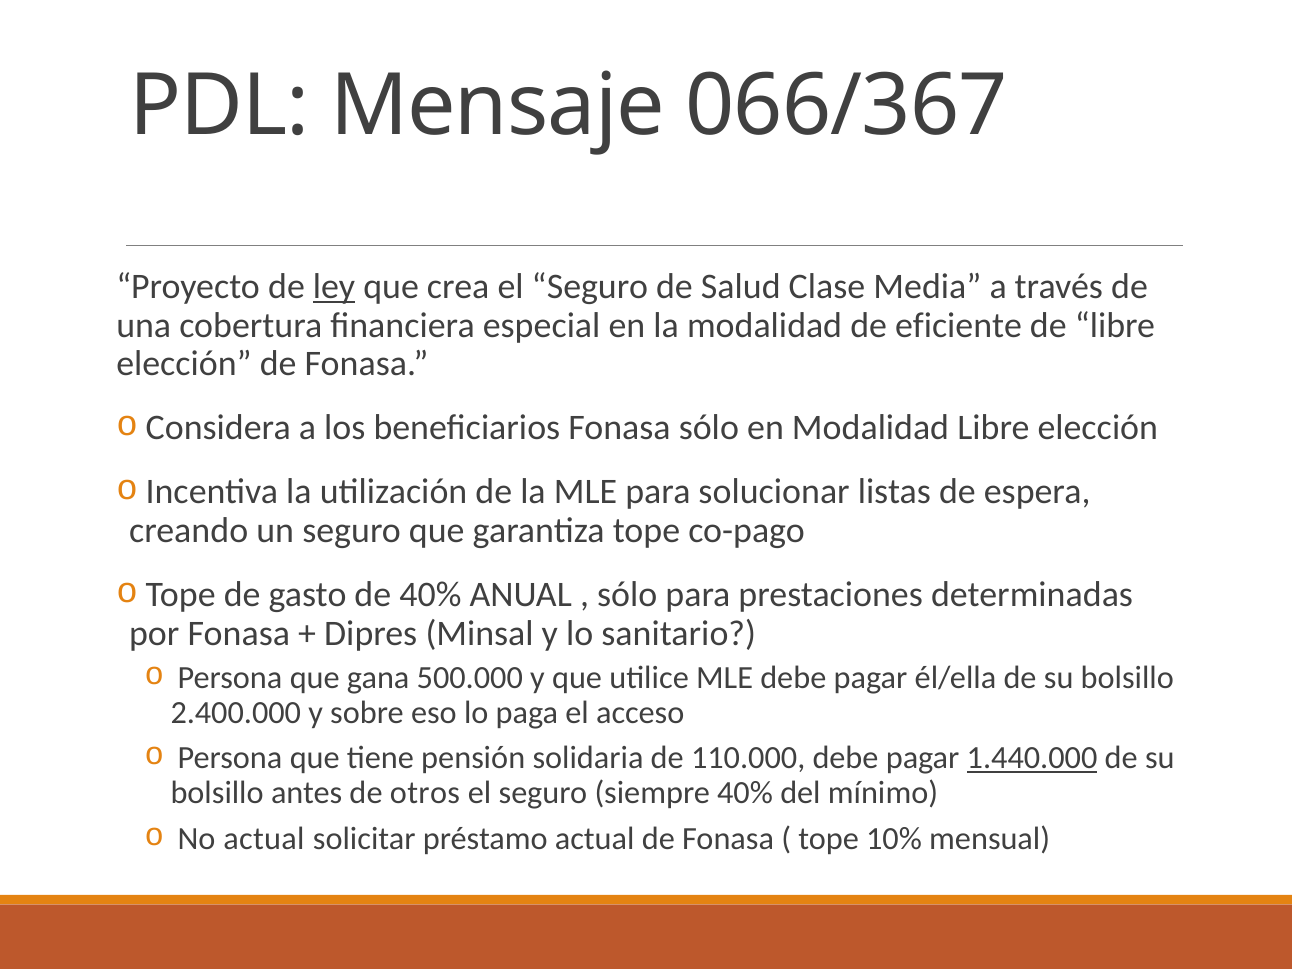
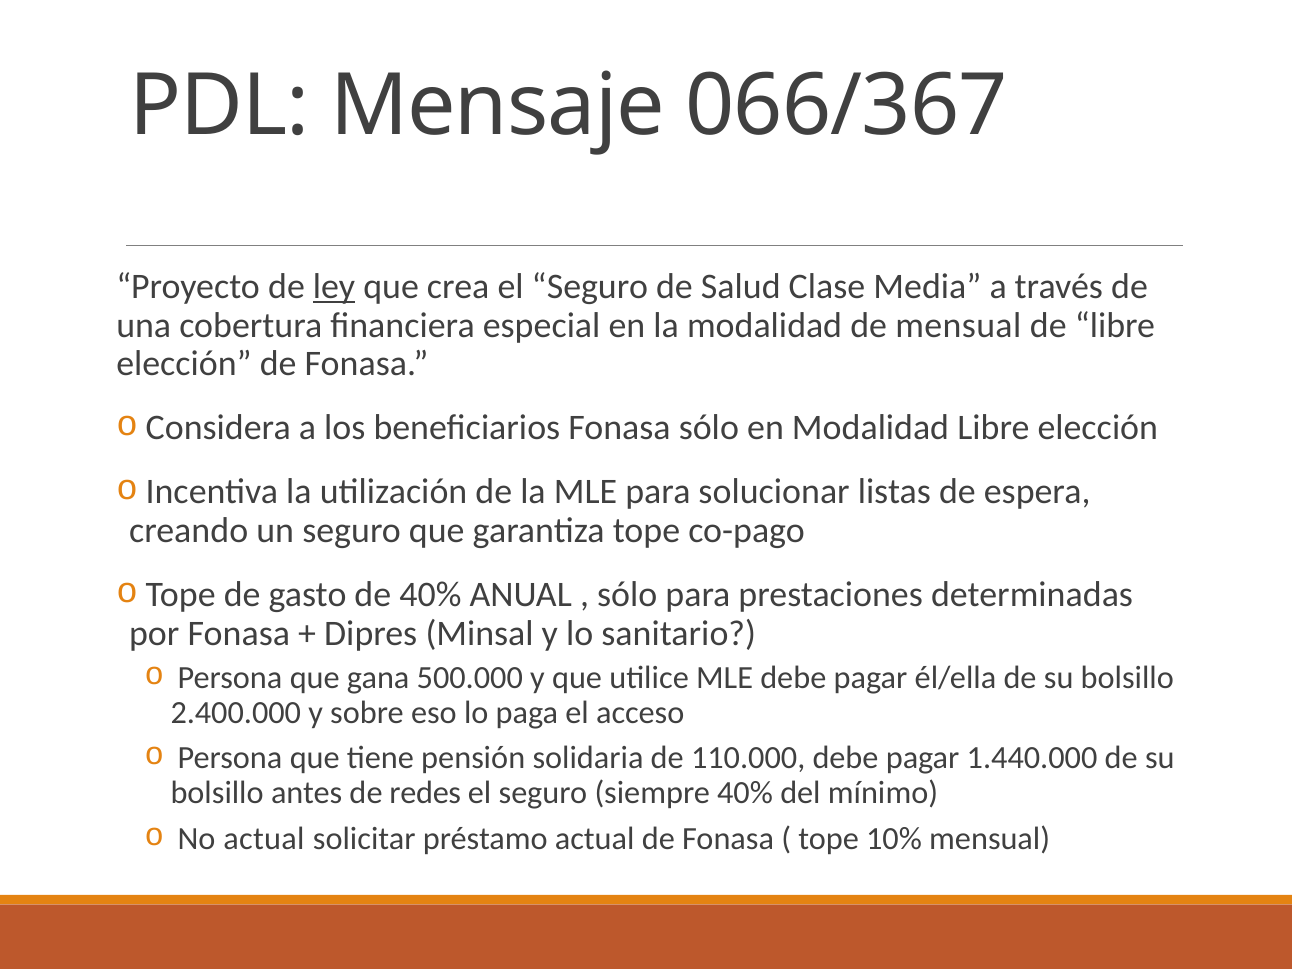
de eficiente: eficiente -> mensual (958, 325)
1.440.000 underline: present -> none (1032, 758)
otros: otros -> redes (425, 793)
